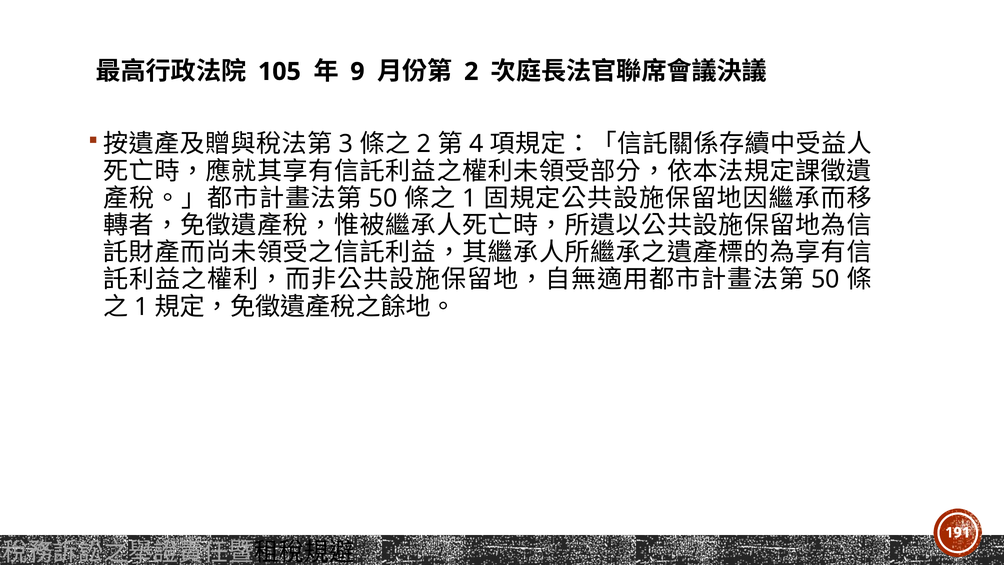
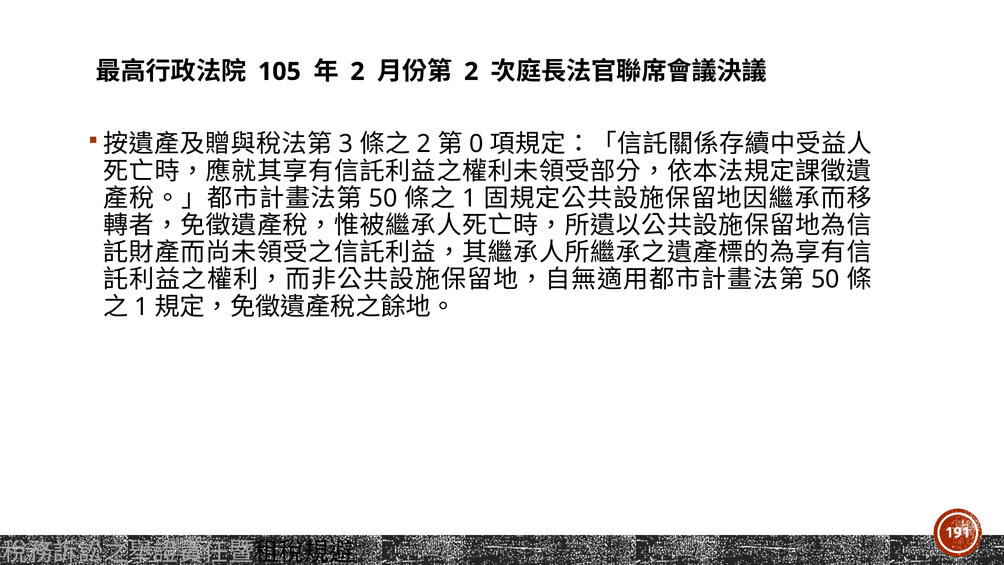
9: 9 -> 2 (357, 72)
4: 4 -> 0 (476, 144)
